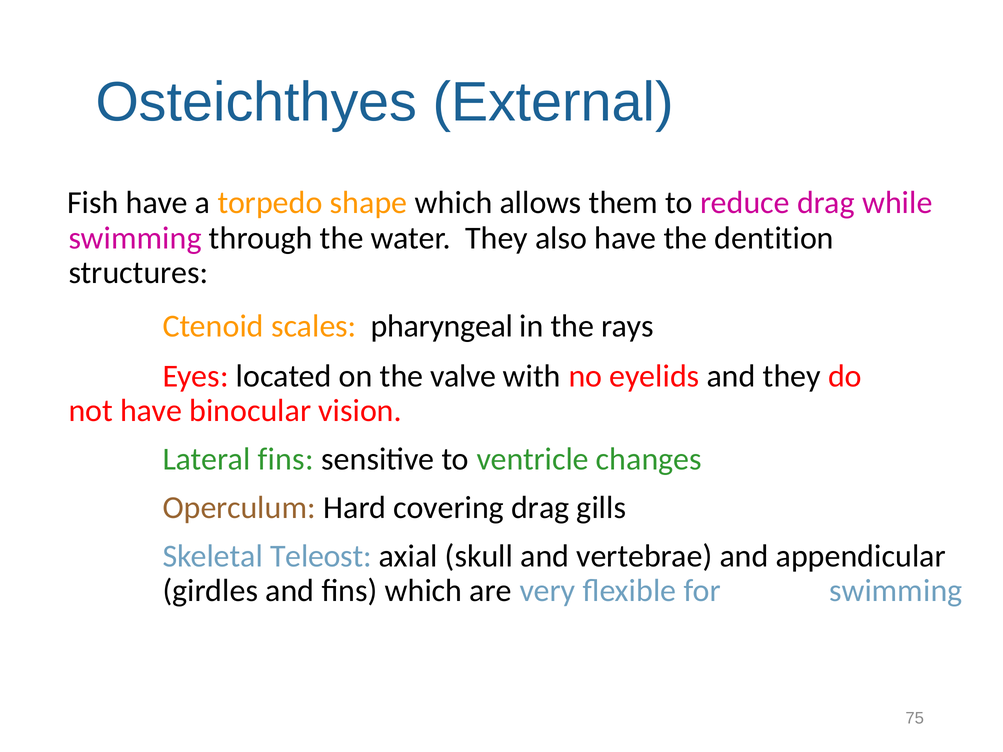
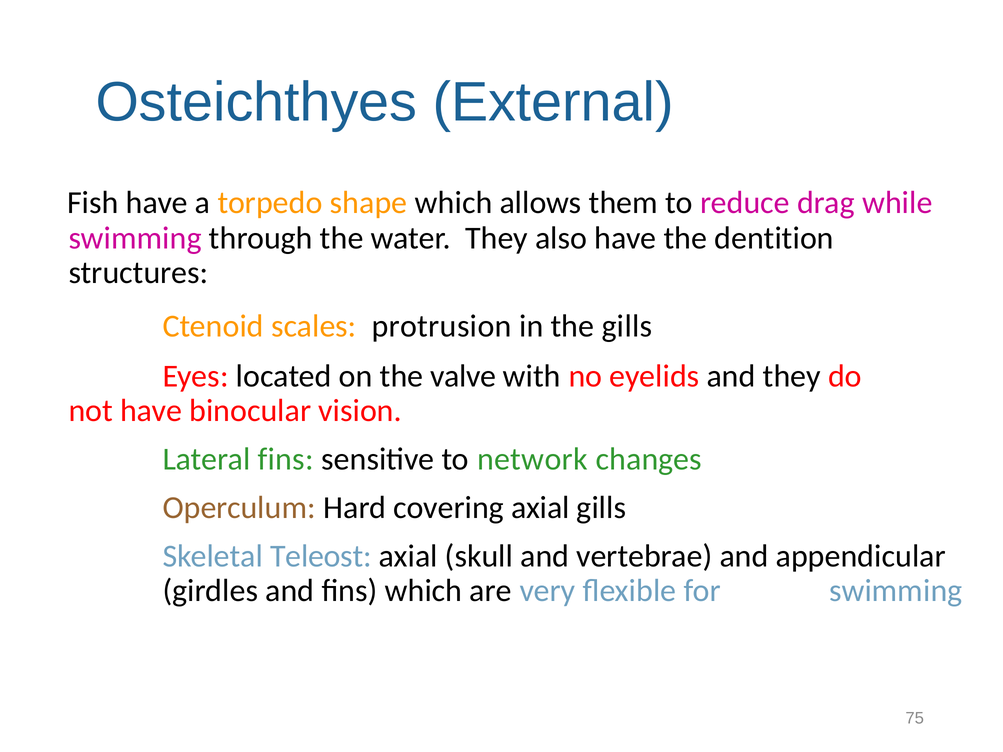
pharyngeal: pharyngeal -> protrusion (442, 326)
the rays: rays -> gills (627, 326)
ventricle: ventricle -> network (532, 459)
covering drag: drag -> axial (540, 508)
